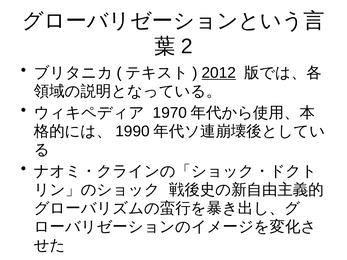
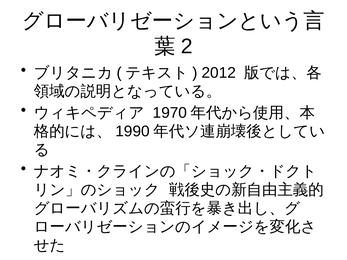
2012 underline: present -> none (219, 73)
